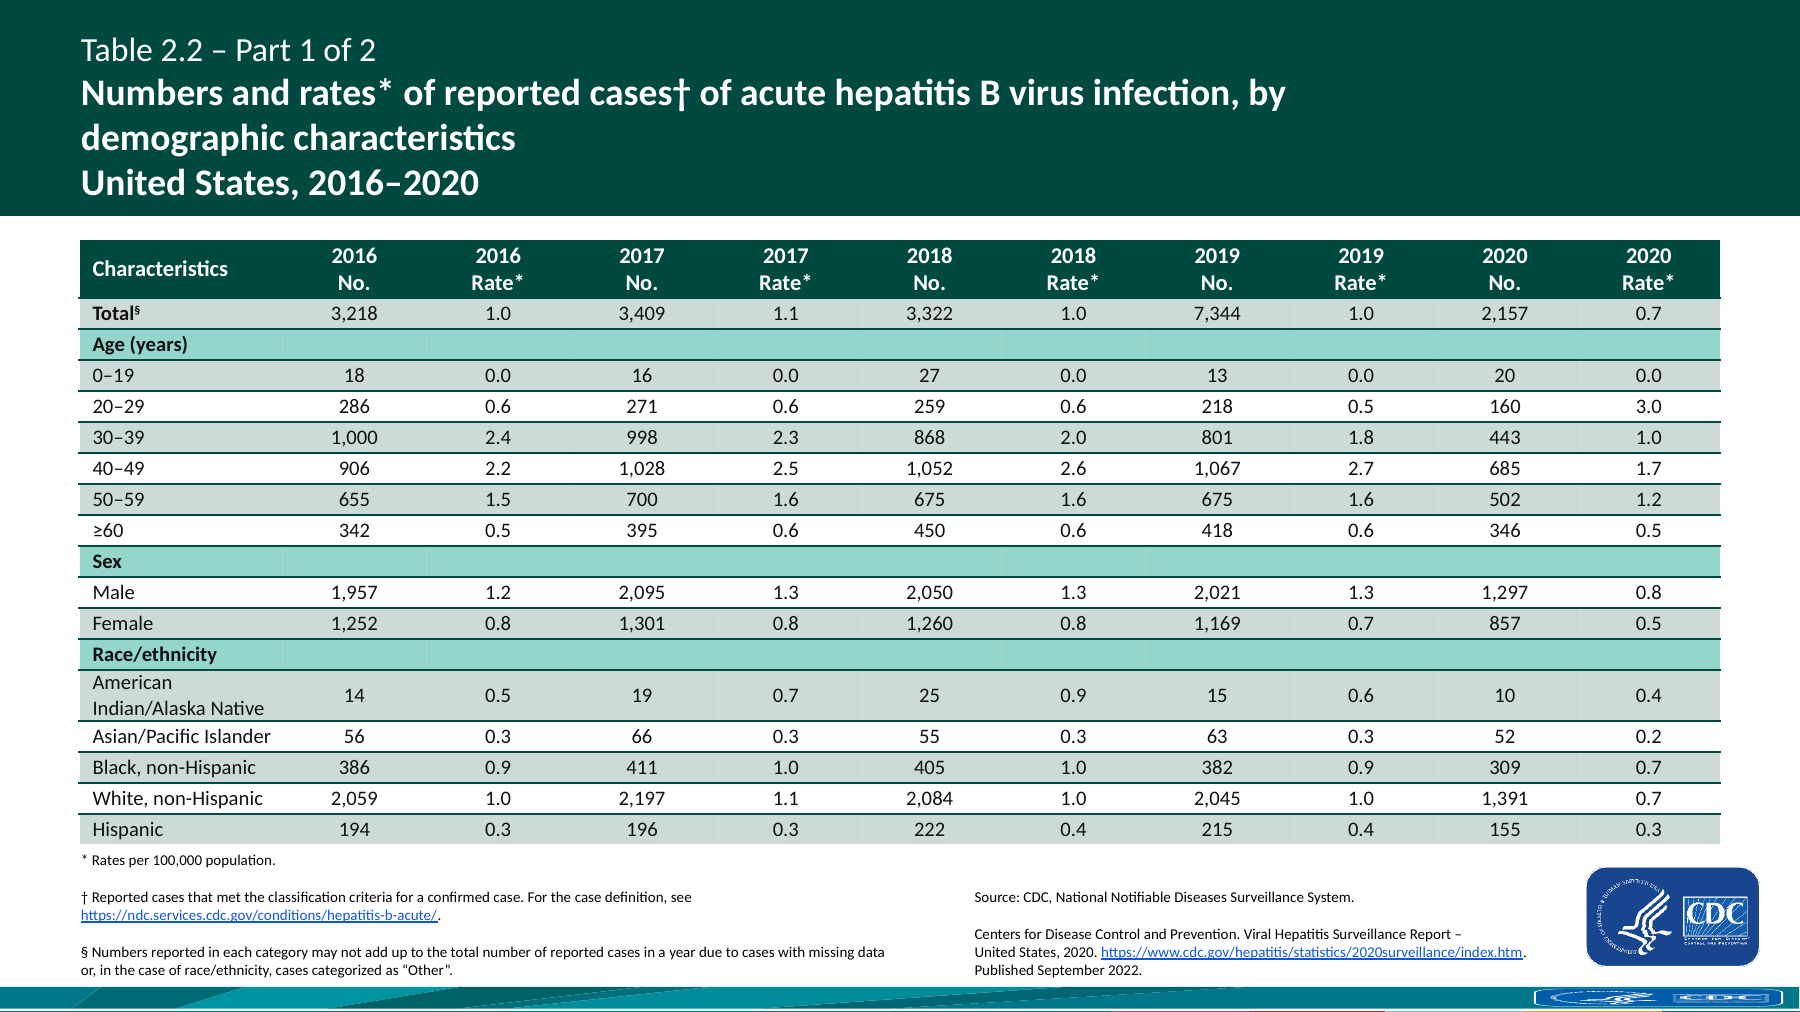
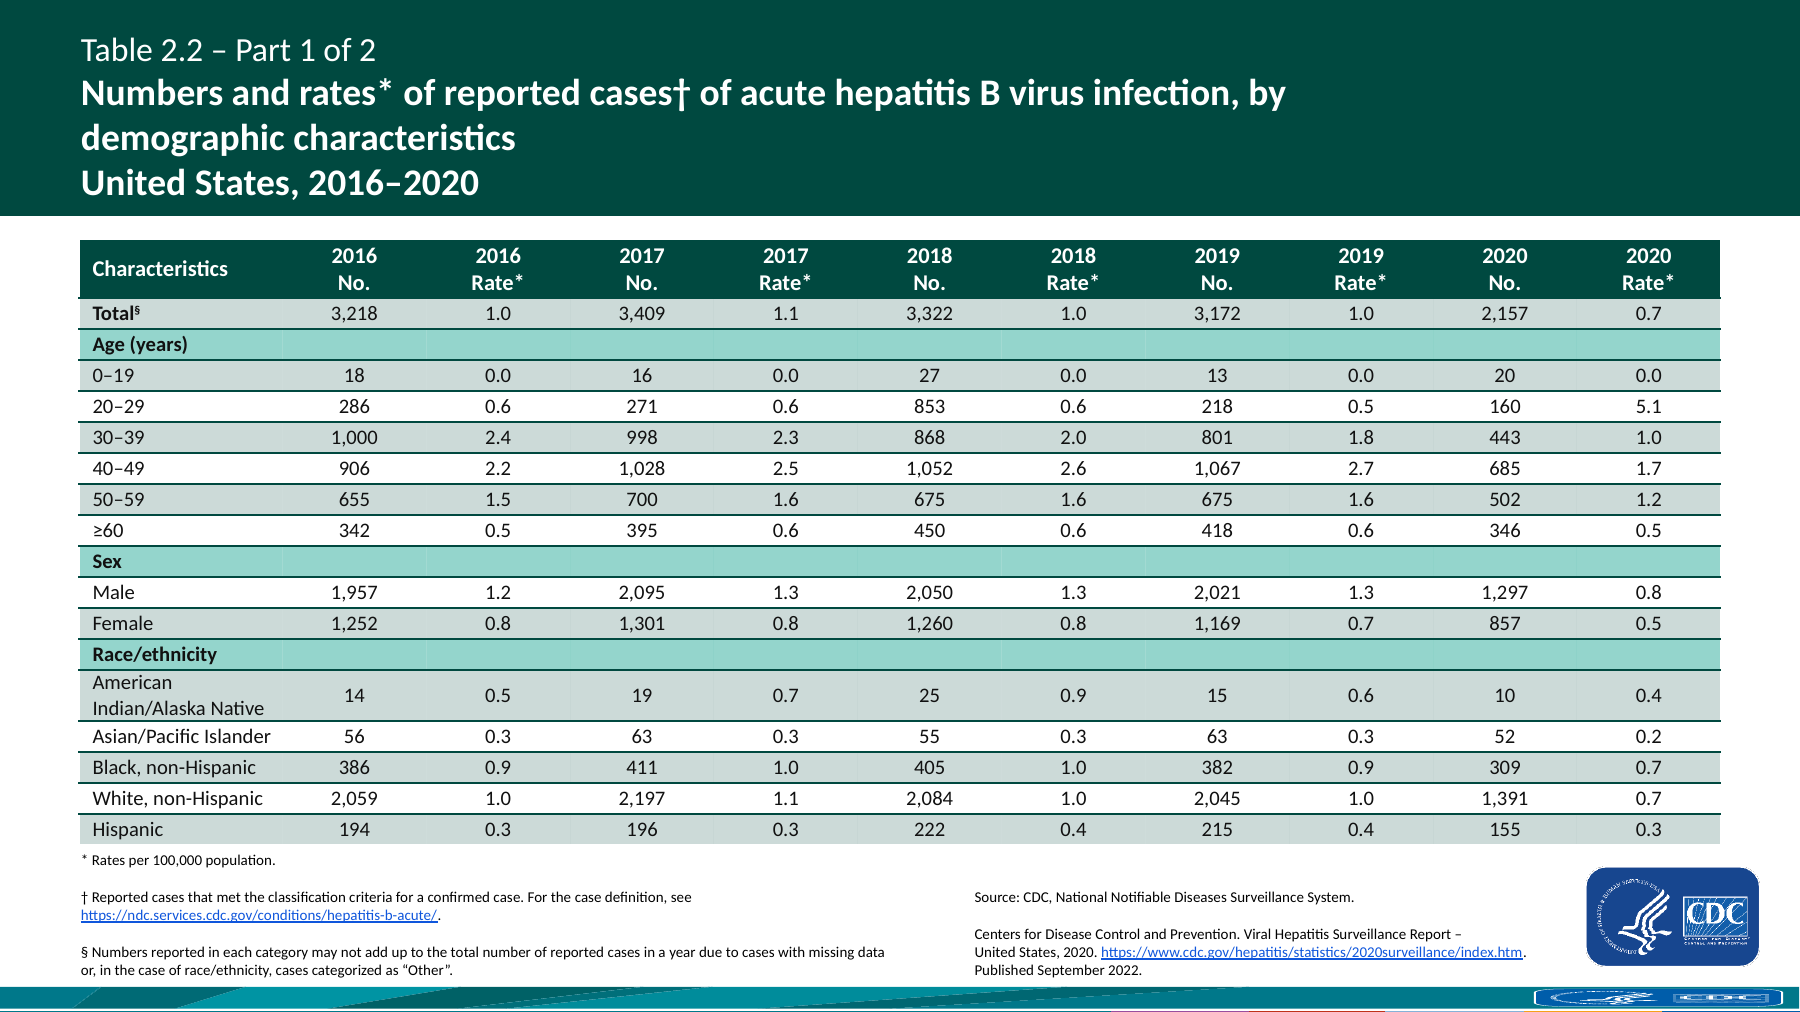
7,344: 7,344 -> 3,172 (1217, 314)
259: 259 -> 853 (930, 407)
3.0: 3.0 -> 5.1 (1649, 407)
56 0.3 66: 66 -> 63 (642, 737)
